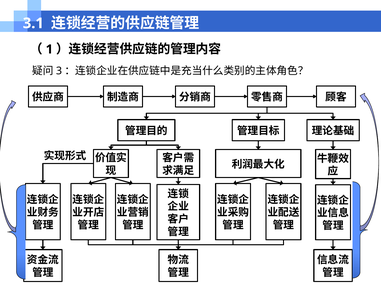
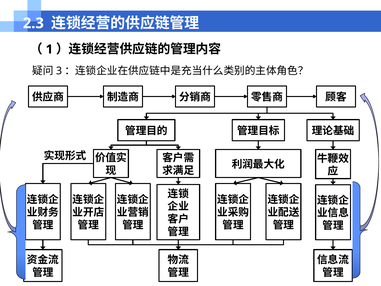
3.1: 3.1 -> 2.3 (33, 23)
